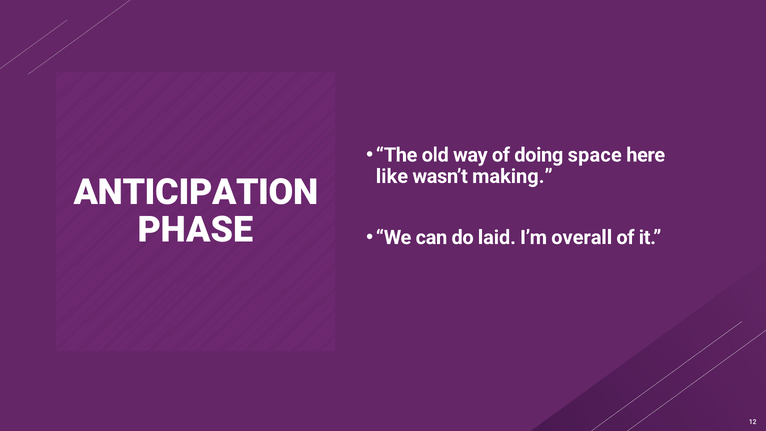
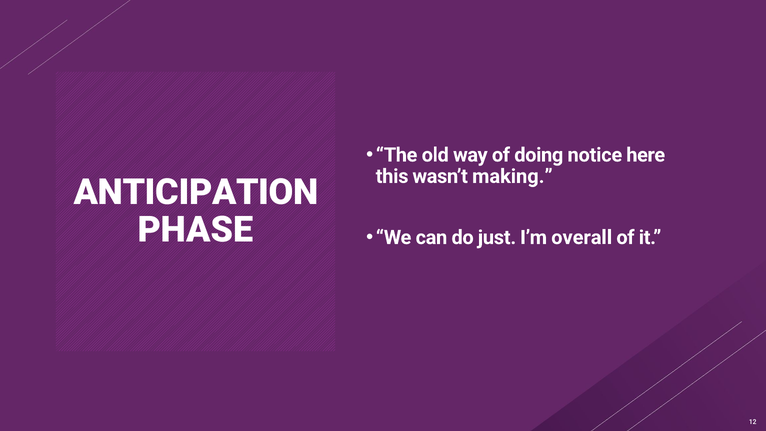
space: space -> notice (595, 155)
like: like -> this (392, 176)
laid: laid -> just (497, 237)
